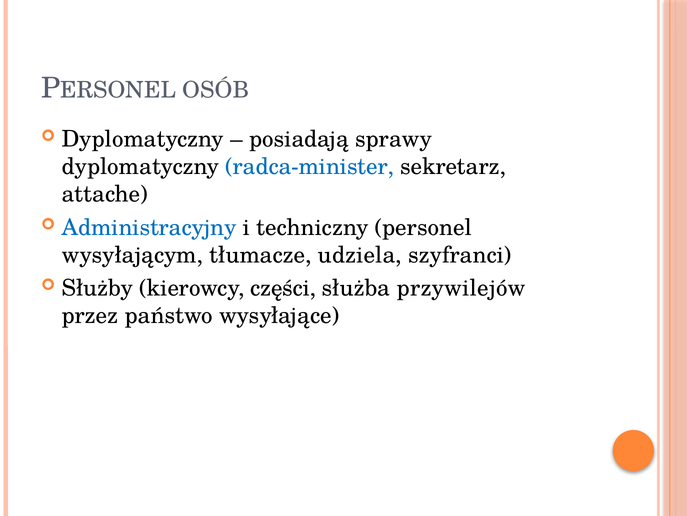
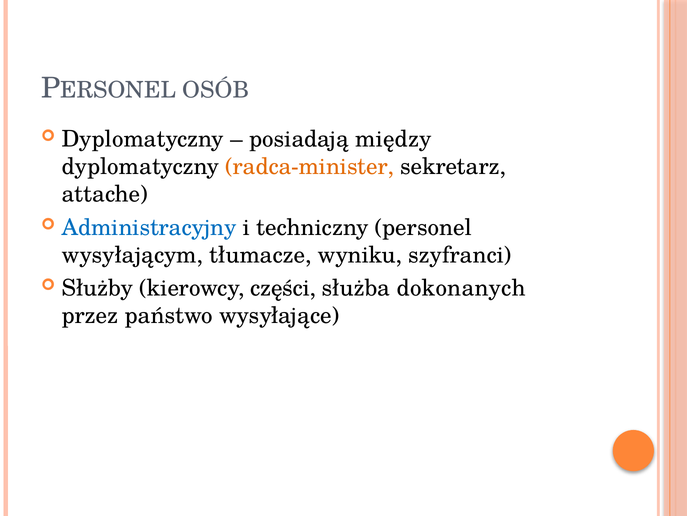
sprawy: sprawy -> między (394, 139)
radca-minister colour: blue -> orange (310, 166)
udziela: udziela -> wyniku (360, 255)
przywilejów: przywilejów -> dokonanych (461, 288)
